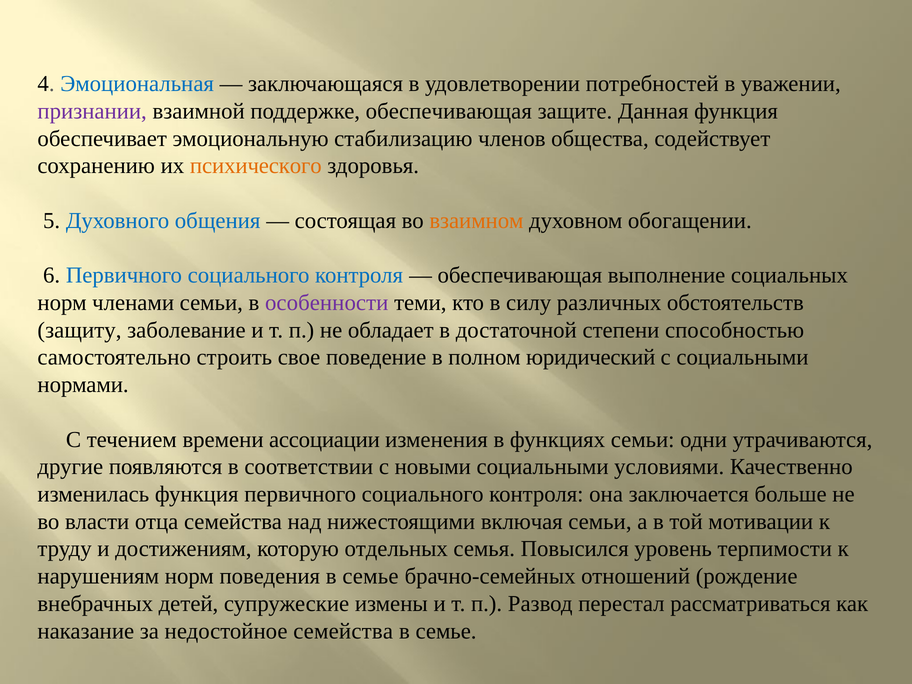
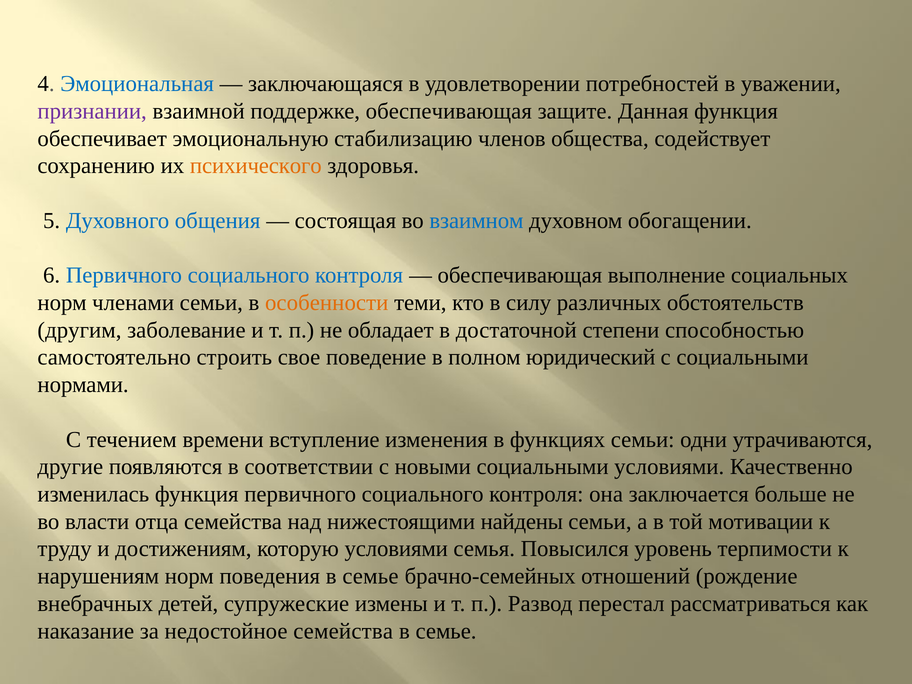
взаимном colour: orange -> blue (476, 221)
особенности colour: purple -> orange (327, 303)
защиту: защиту -> другим (79, 330)
ассоциации: ассоциации -> вступление (324, 440)
включая: включая -> найдены (522, 522)
которую отдельных: отдельных -> условиями (396, 549)
